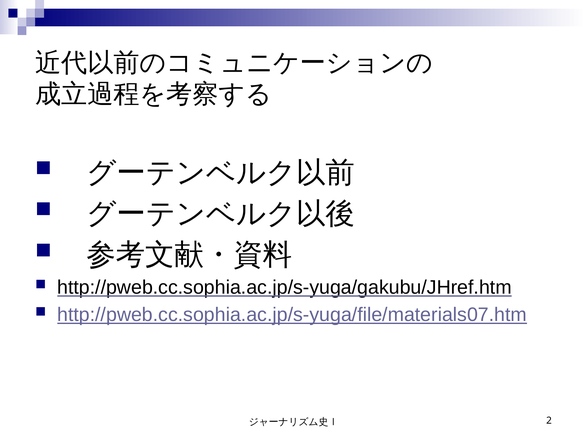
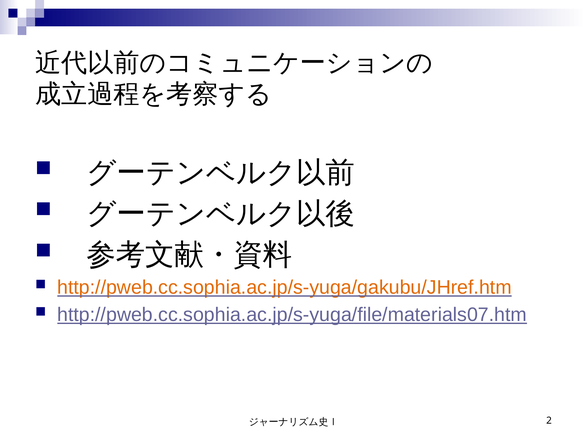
http://pweb.cc.sophia.ac.jp/s-yuga/gakubu/JHref.htm colour: black -> orange (284, 288)
